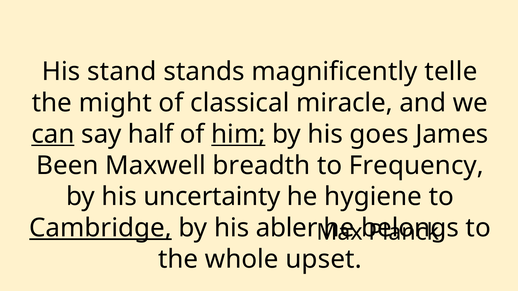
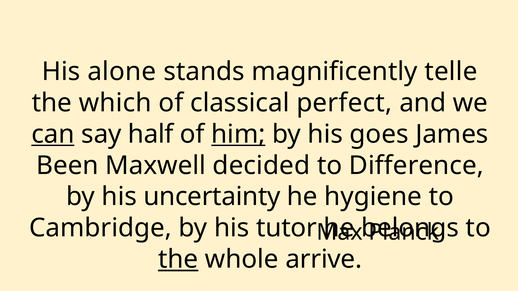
stand: stand -> alone (122, 72)
might: might -> which (115, 103)
miracle: miracle -> perfect (344, 103)
breadth: breadth -> decided (261, 166)
Frequency: Frequency -> Difference (416, 166)
Cambridge underline: present -> none (100, 228)
abler: abler -> tutor (287, 228)
the underline: none -> present (178, 260)
upset: upset -> arrive (324, 260)
